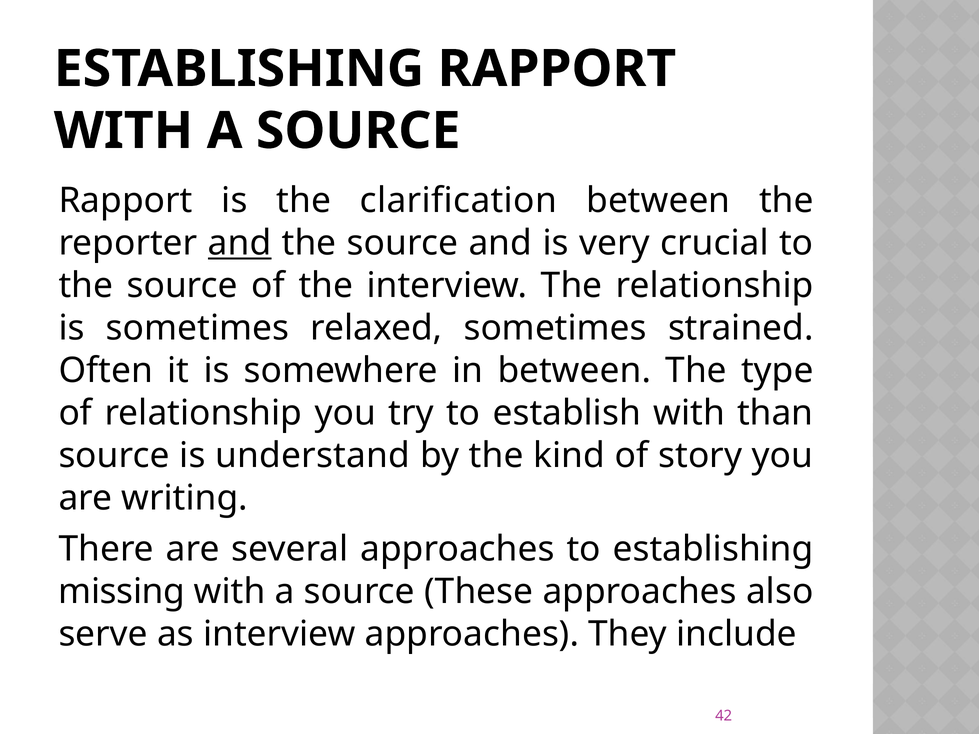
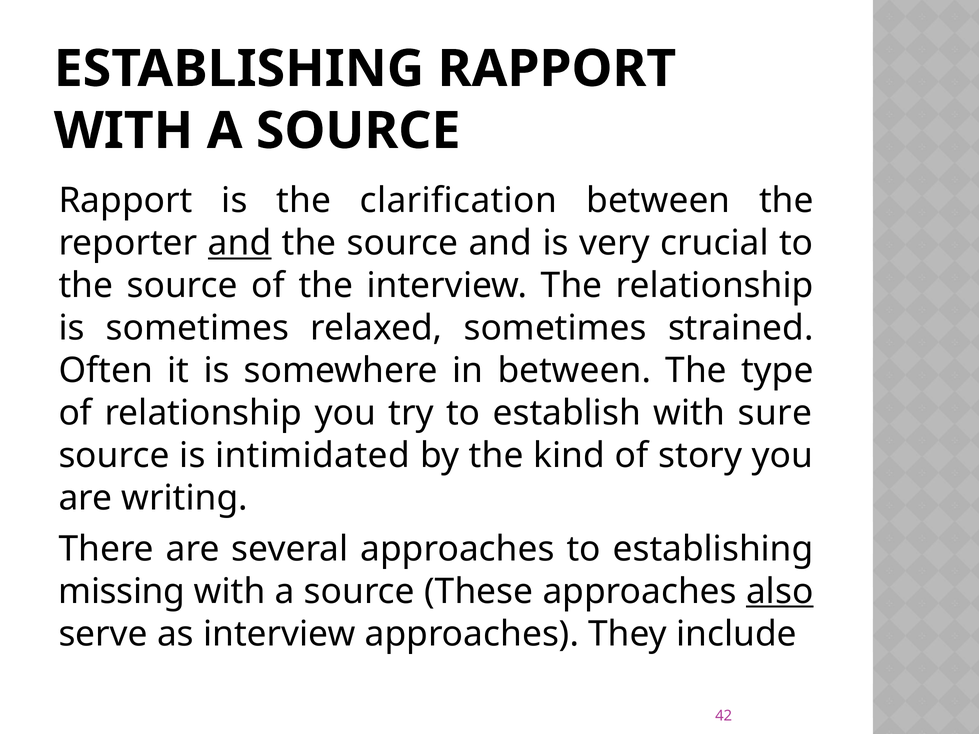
than: than -> sure (775, 413)
understand: understand -> intimidated (313, 456)
also underline: none -> present (780, 592)
